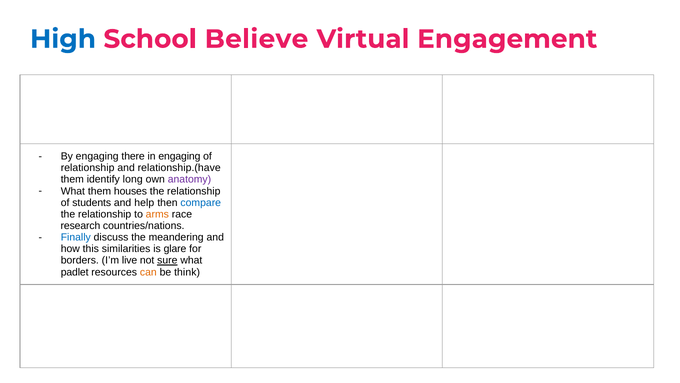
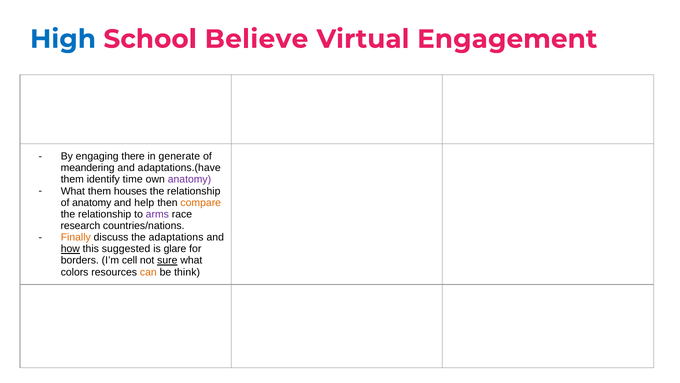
in engaging: engaging -> generate (179, 156)
relationship: relationship -> meandering (88, 168)
relationship.(have: relationship.(have -> adaptations.(have (179, 168)
long: long -> time (133, 179)
of students: students -> anatomy (92, 202)
compare colour: blue -> orange (201, 202)
arms colour: orange -> purple (157, 214)
Finally colour: blue -> orange (76, 237)
meandering: meandering -> adaptations (176, 237)
how underline: none -> present (70, 249)
similarities: similarities -> suggested (126, 249)
live: live -> cell (130, 260)
padlet: padlet -> colors (75, 272)
